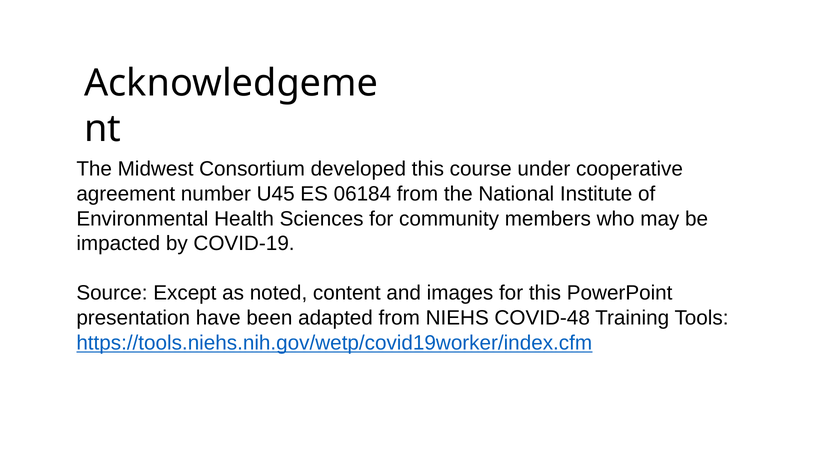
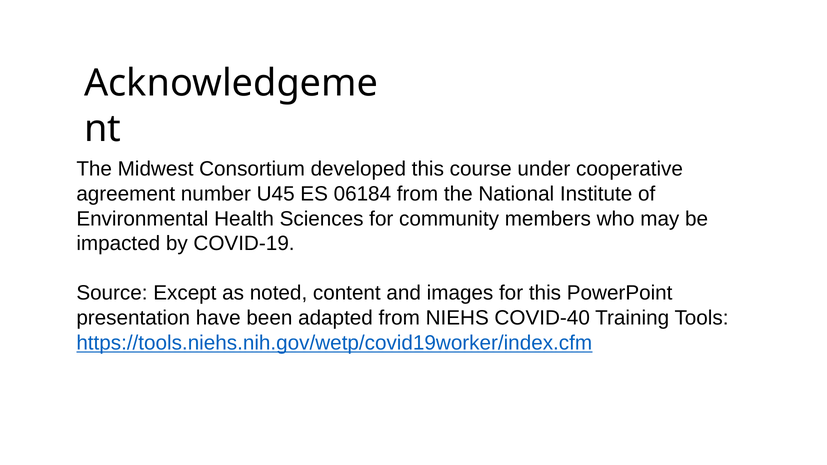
COVID-48: COVID-48 -> COVID-40 (542, 318)
